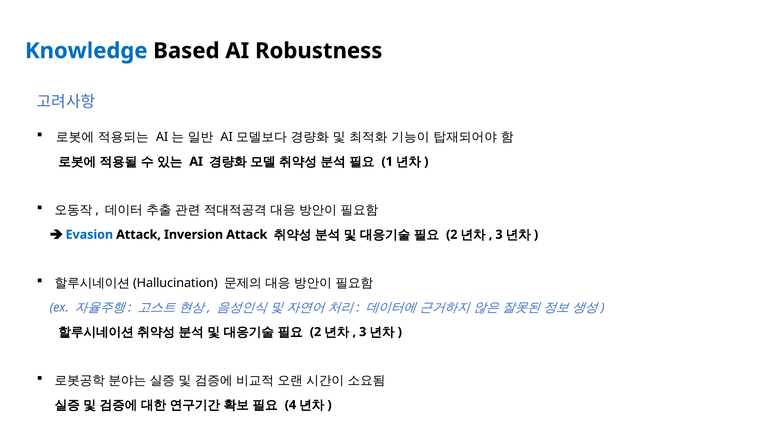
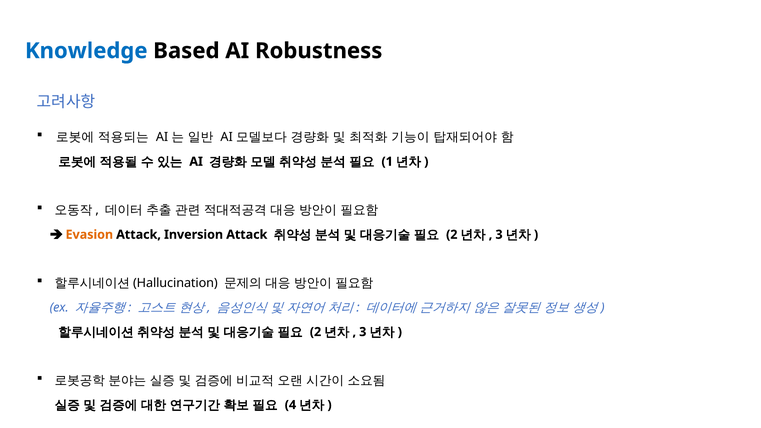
Evasion colour: blue -> orange (89, 235)
